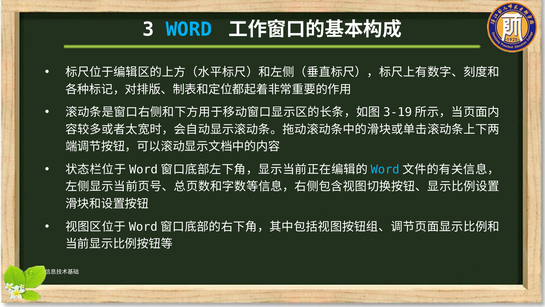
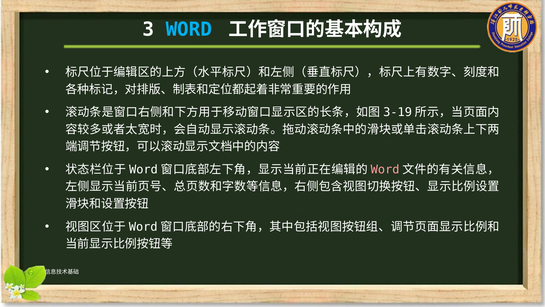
Word colour: light blue -> pink (385, 169)
